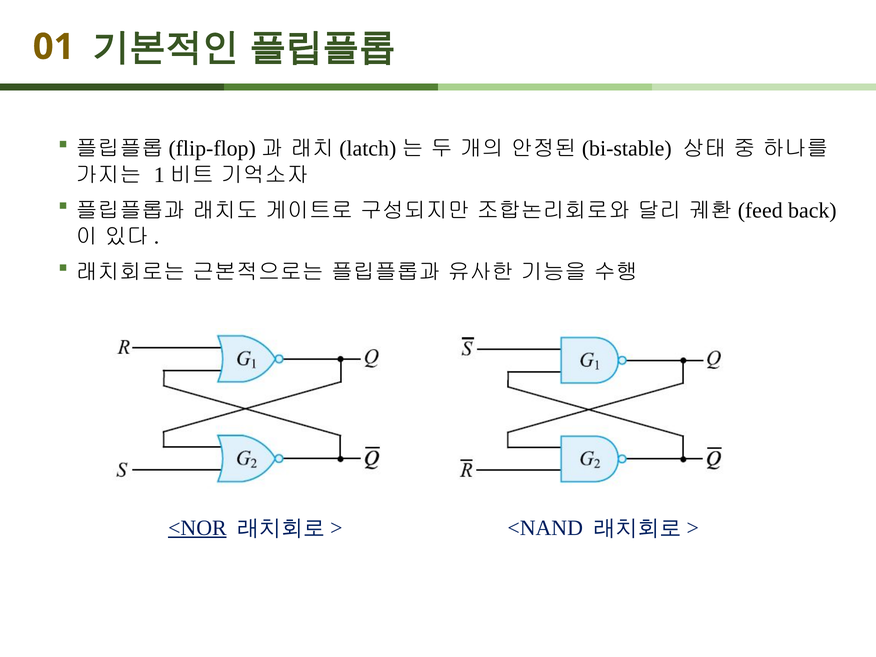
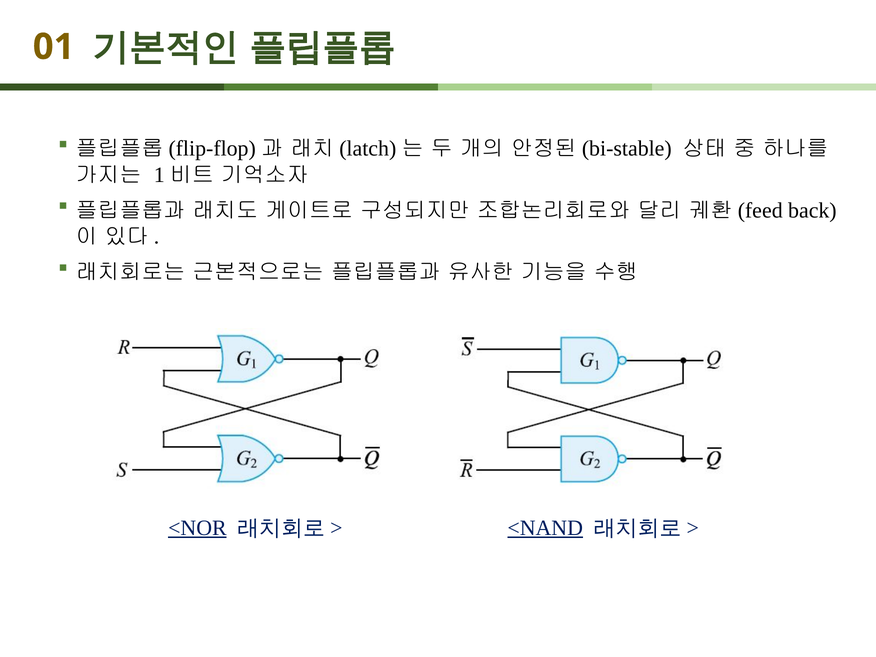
<NAND underline: none -> present (545, 528)
